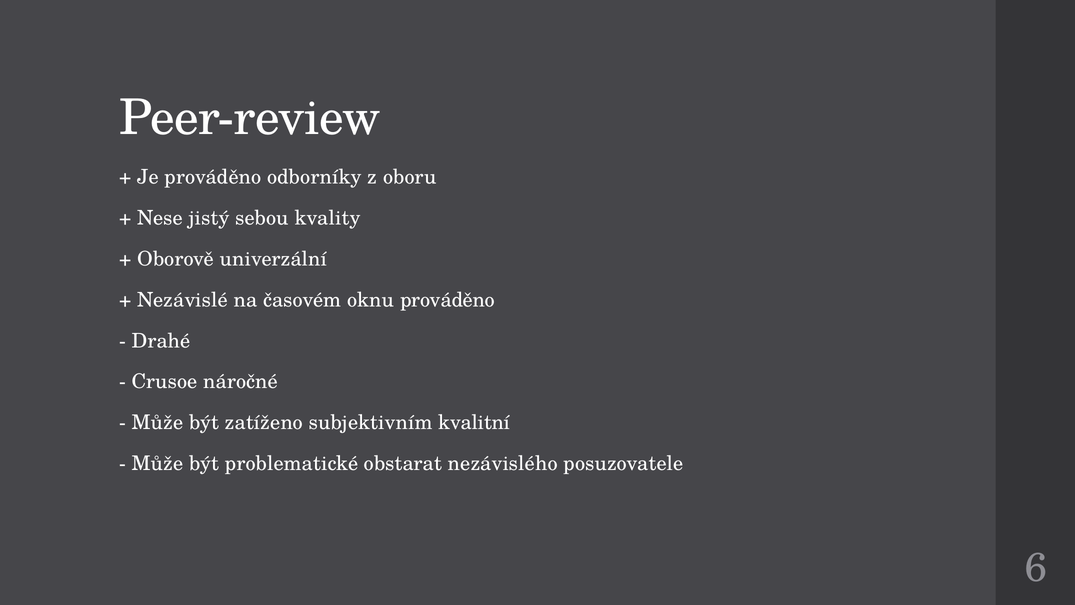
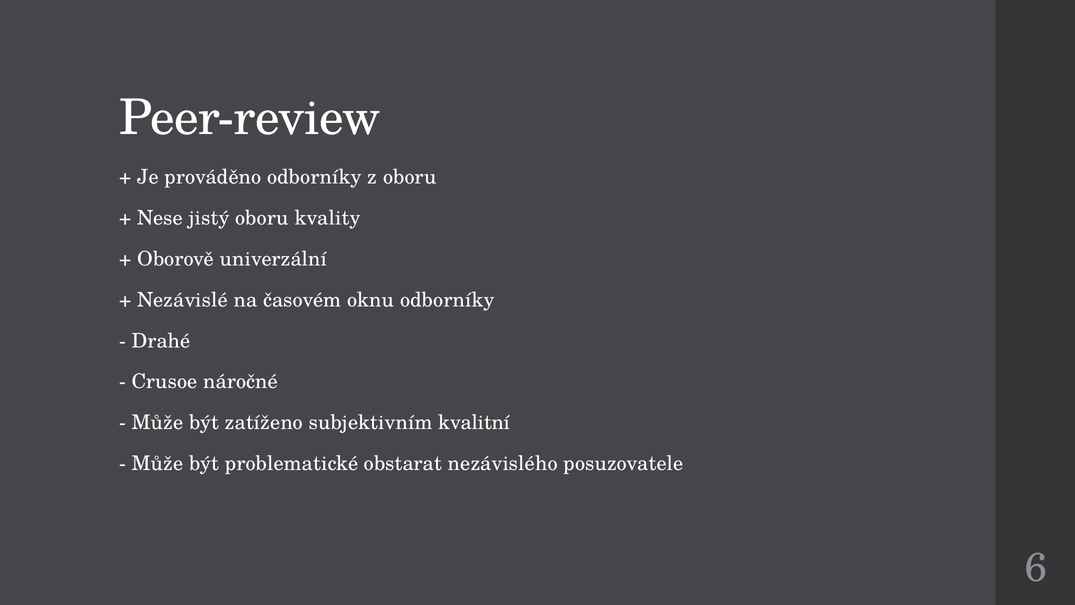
jistý sebou: sebou -> oboru (262, 218)
oknu prováděno: prováděno -> odborníky (447, 300)
